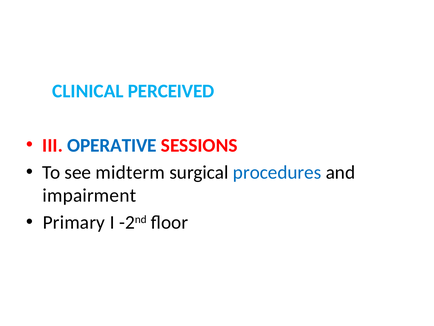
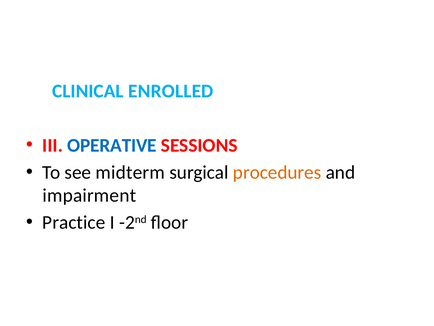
PERCEIVED: PERCEIVED -> ENROLLED (171, 91)
procedures colour: blue -> orange (277, 172)
Primary: Primary -> Practice (74, 222)
